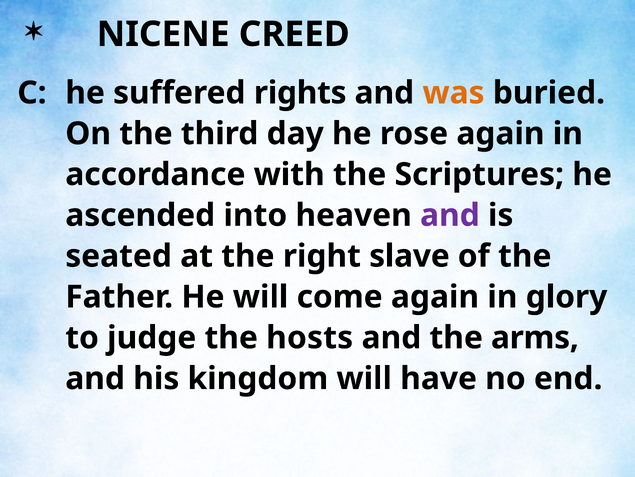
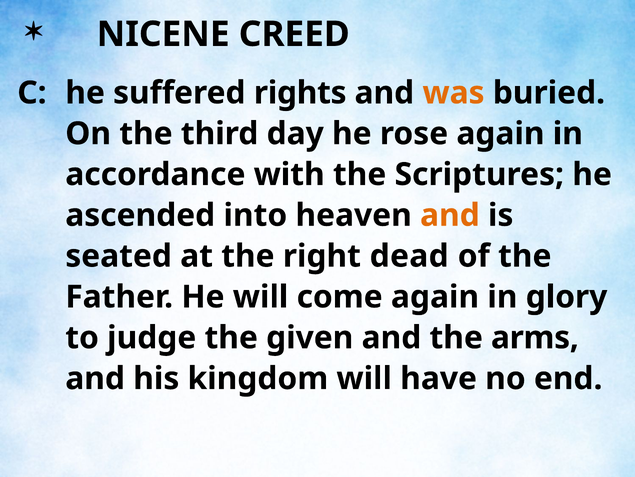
and colour: purple -> orange (450, 215)
slave: slave -> dead (409, 256)
hosts: hosts -> given (310, 337)
